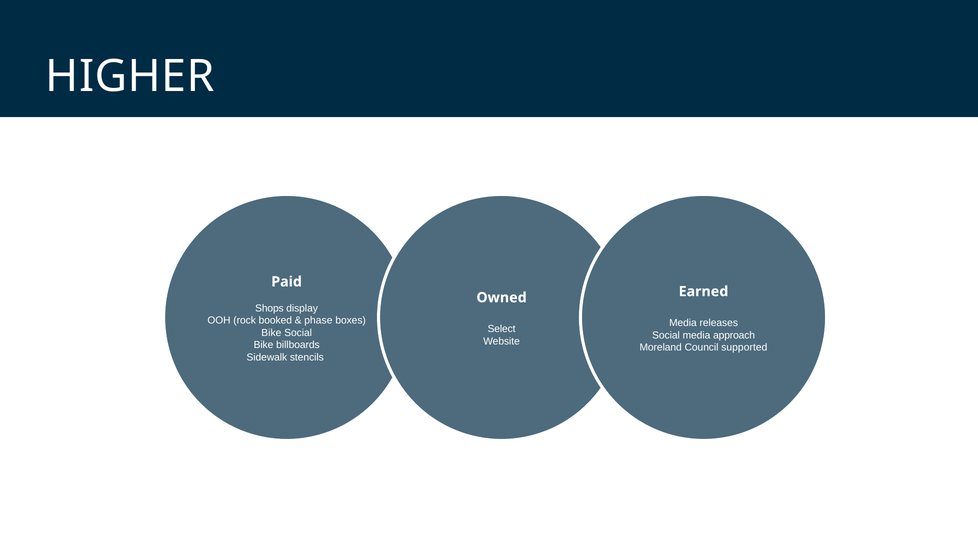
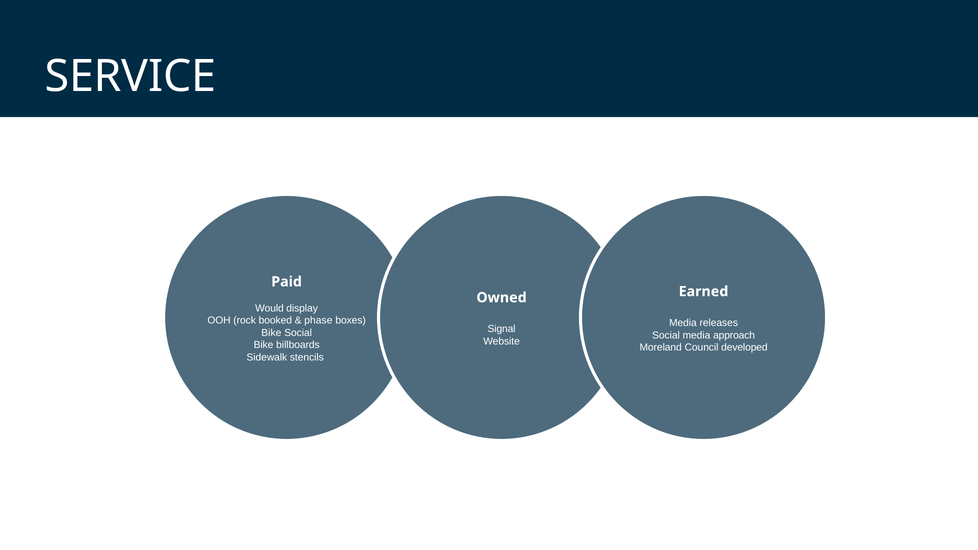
HIGHER: HIGHER -> SERVICE (130, 76)
Shops: Shops -> Would (269, 308)
Select: Select -> Signal (502, 329)
supported: supported -> developed (744, 348)
